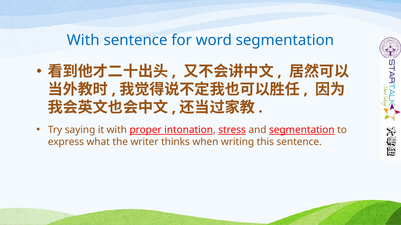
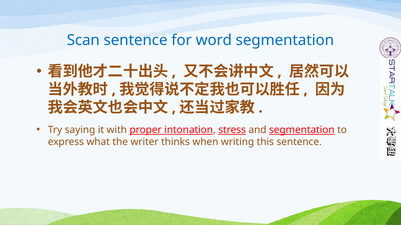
With: With -> Scan (83, 40)
